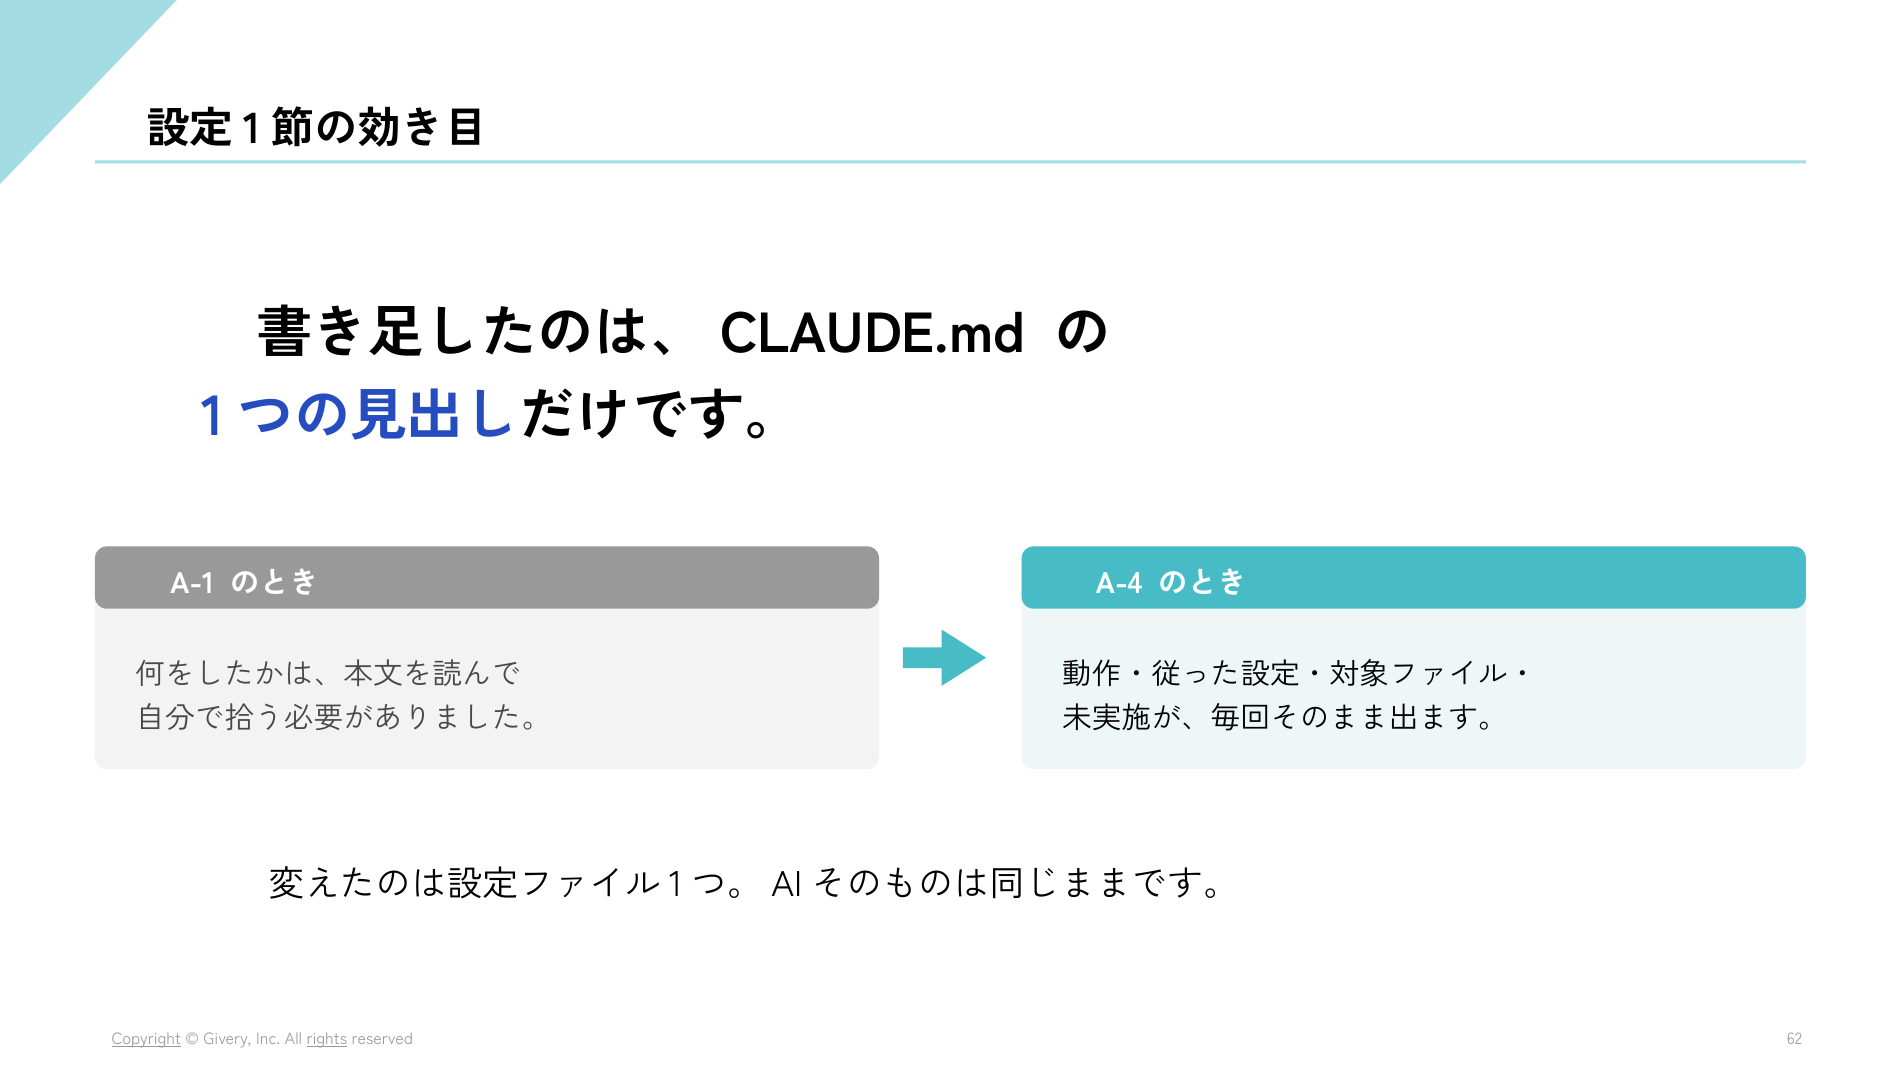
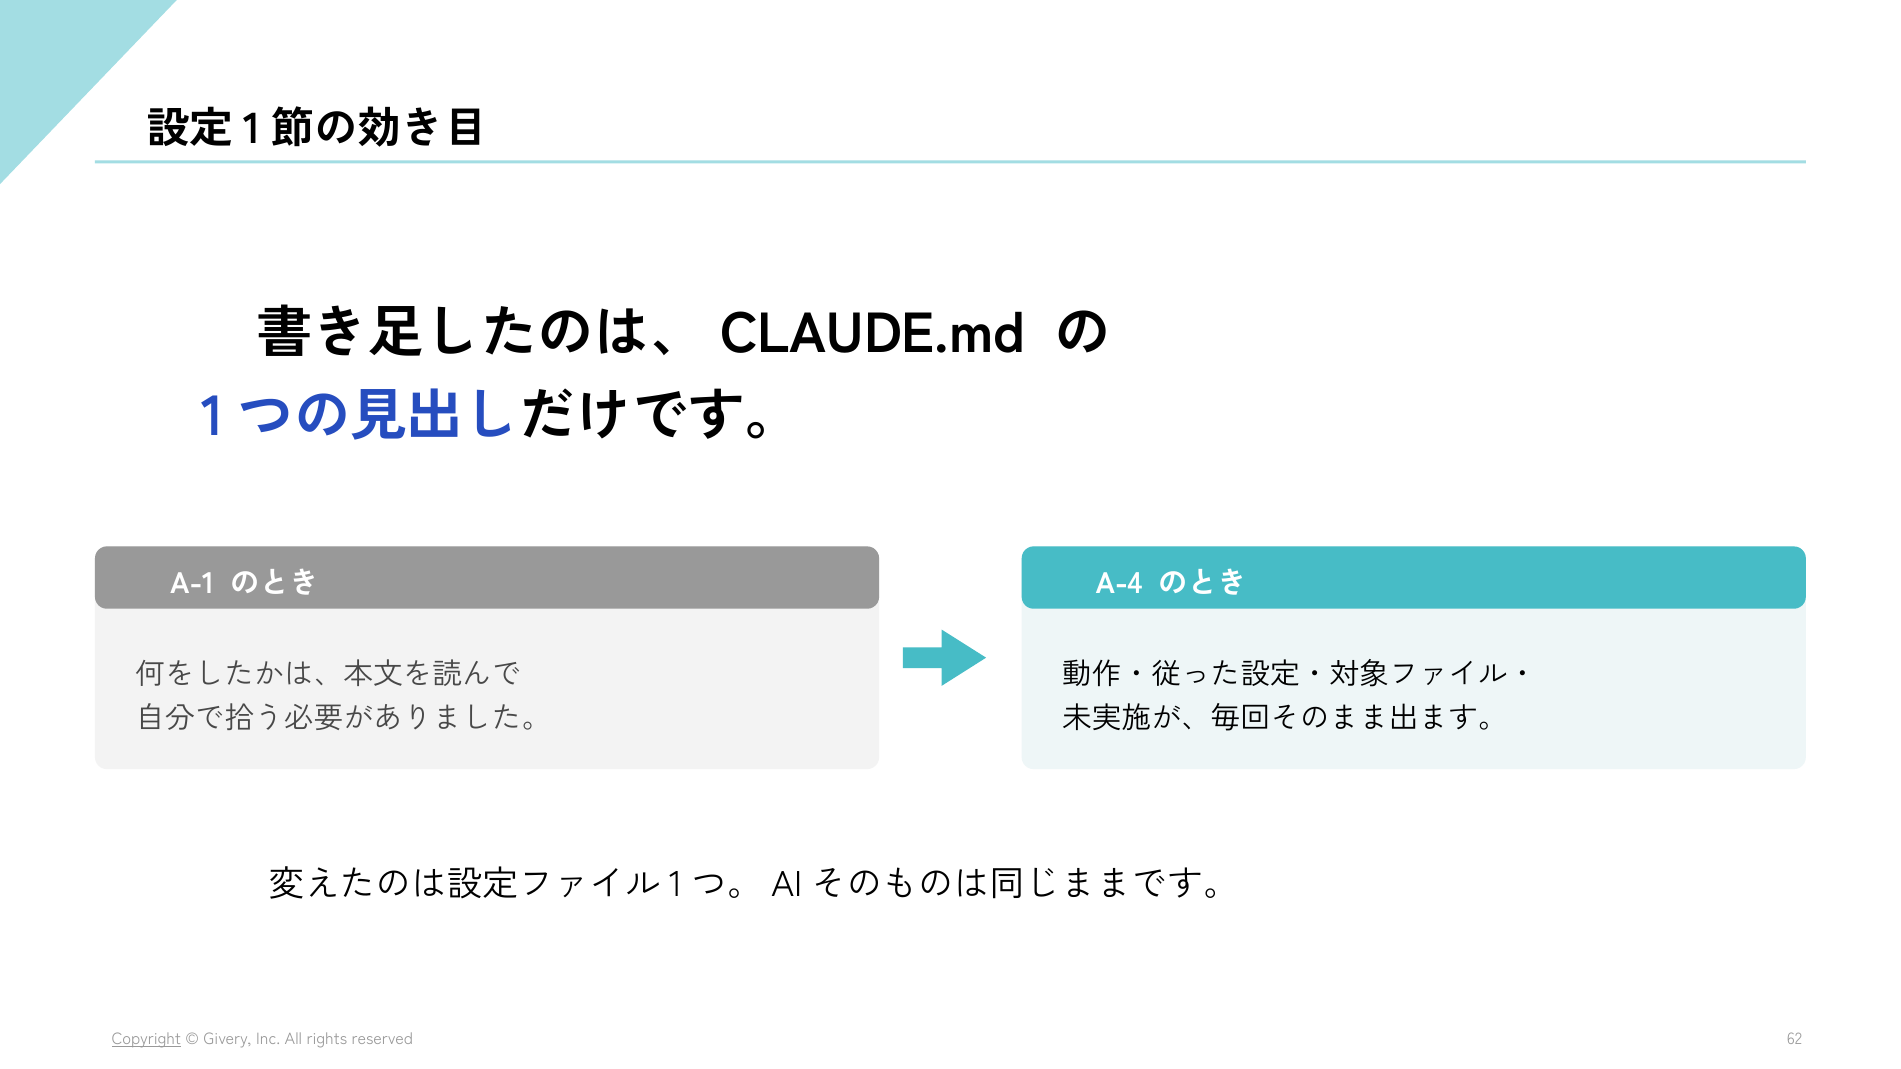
rights underline: present -> none (327, 1040)
